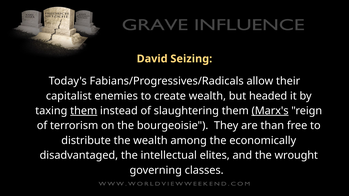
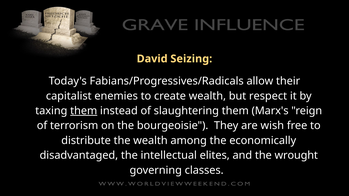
headed: headed -> respect (268, 96)
Marx's underline: present -> none (270, 111)
than: than -> wish (272, 126)
